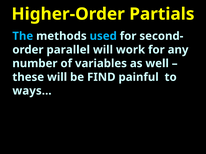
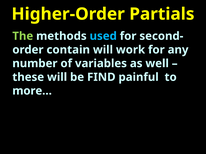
The colour: light blue -> light green (23, 36)
parallel: parallel -> contain (68, 50)
ways…: ways… -> more… (32, 91)
